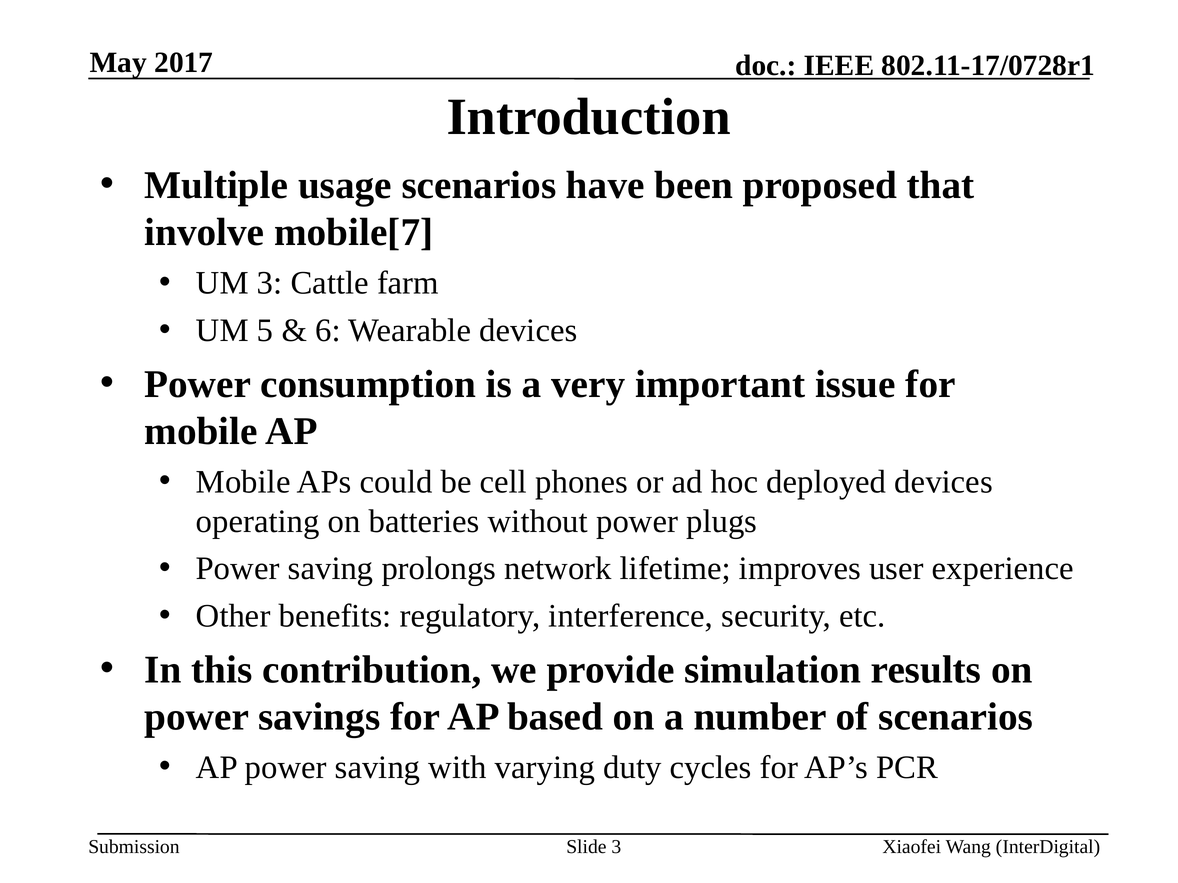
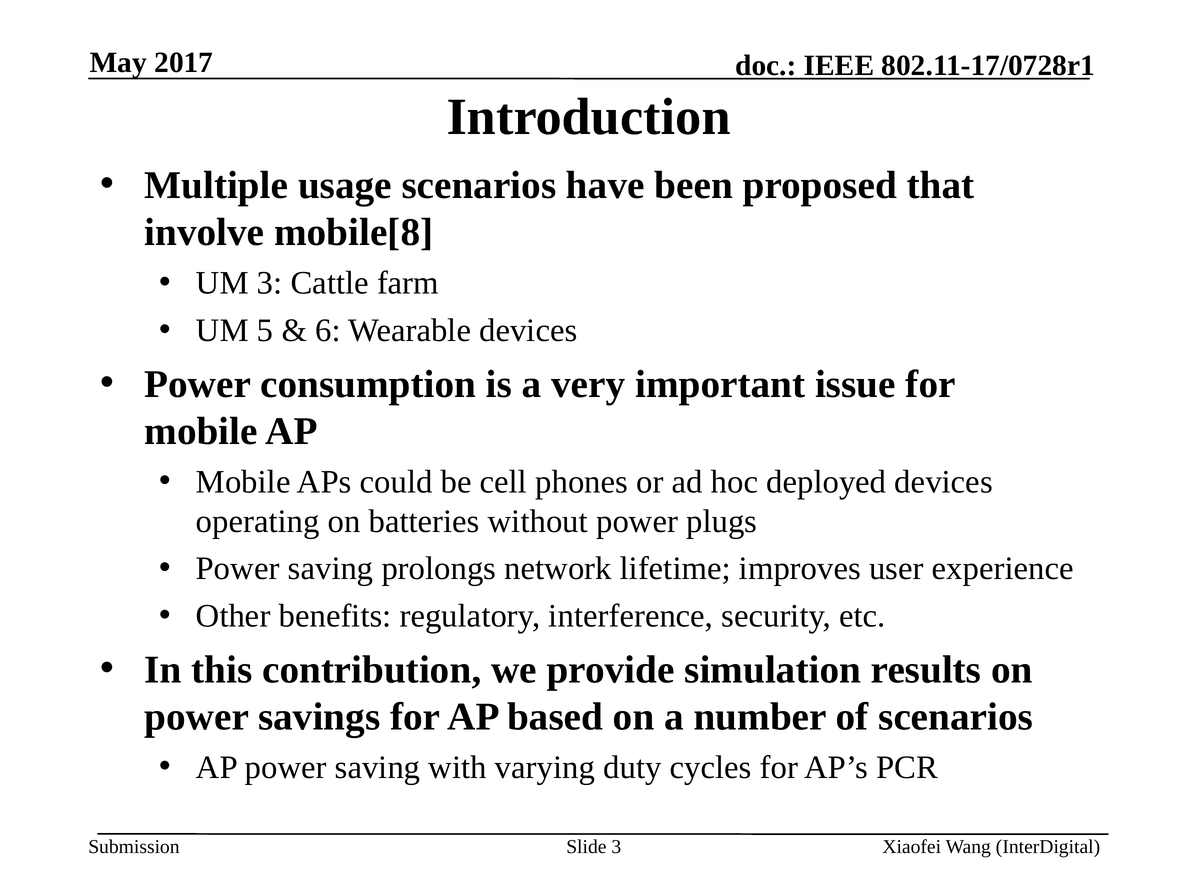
mobile[7: mobile[7 -> mobile[8 (354, 232)
